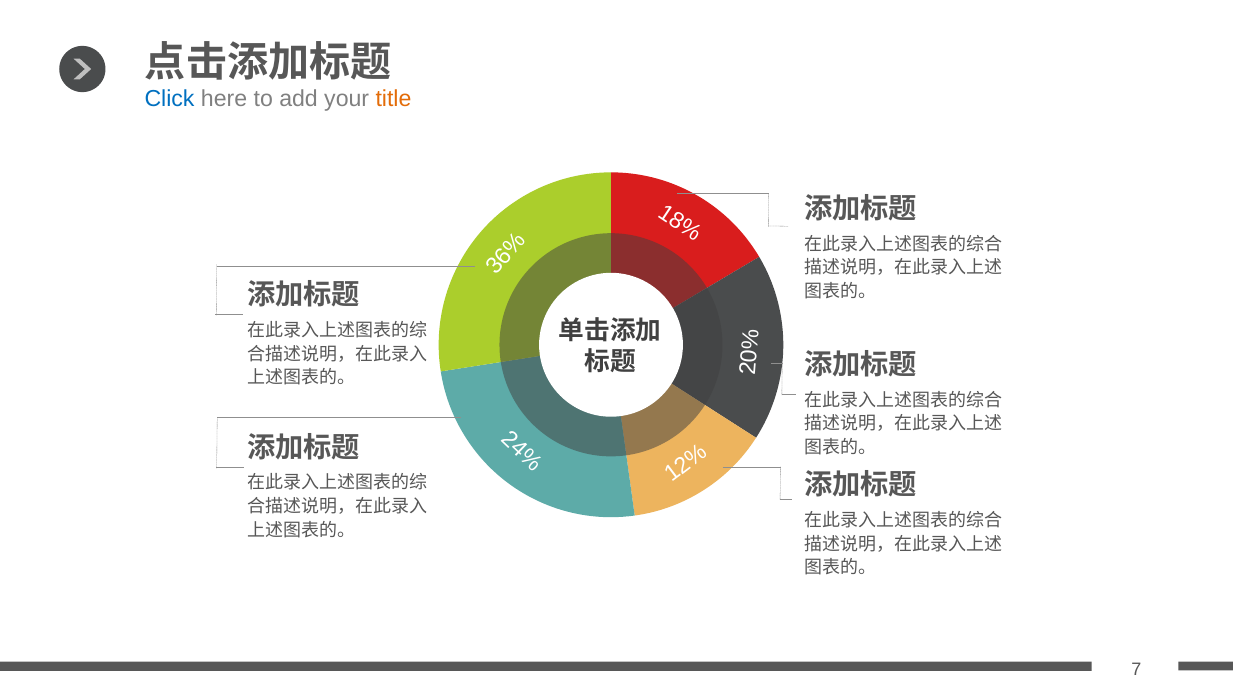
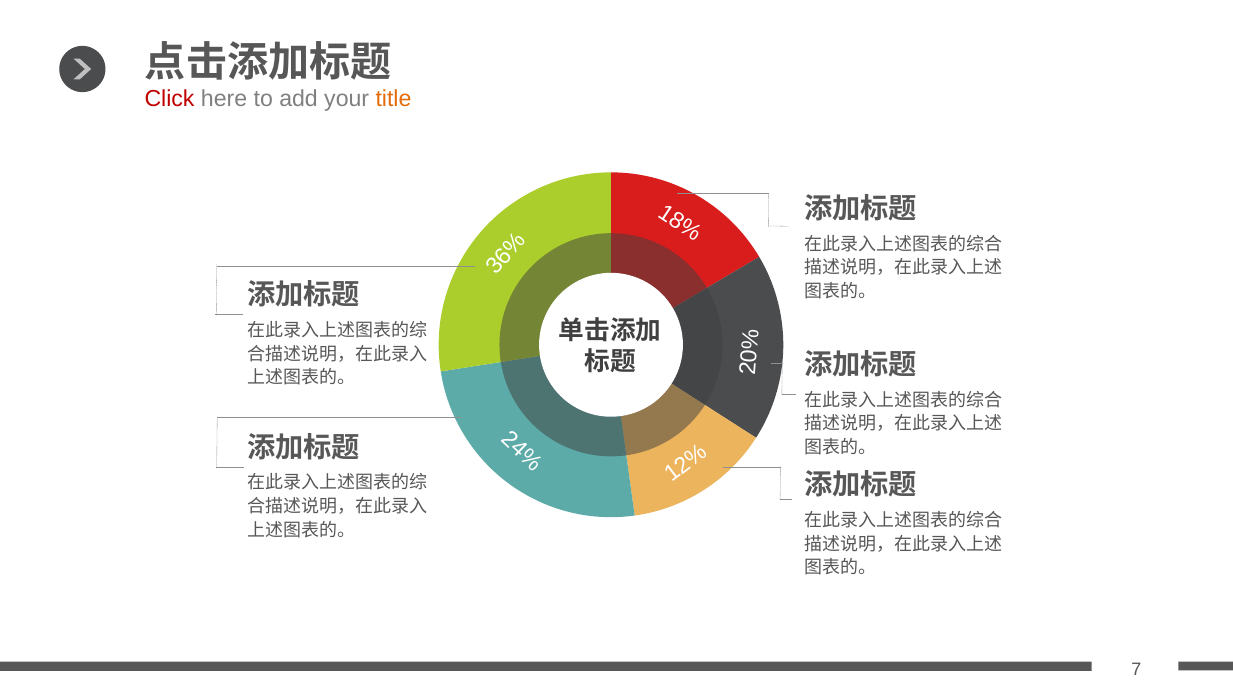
Click colour: blue -> red (170, 99)
